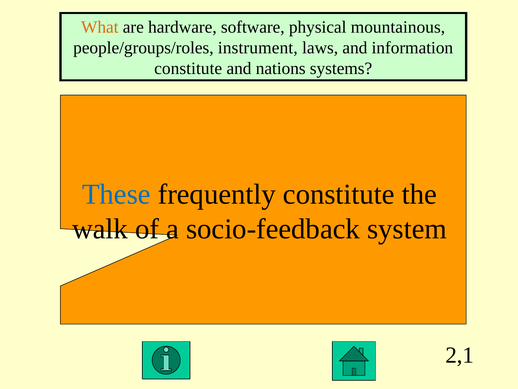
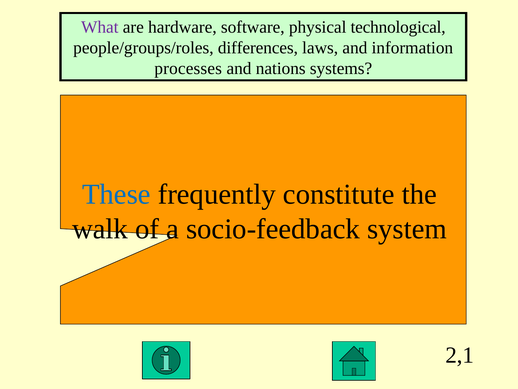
What colour: orange -> purple (100, 27)
mountainous: mountainous -> technological (398, 27)
instrument: instrument -> differences (258, 48)
constitute: constitute -> processes (188, 68)
